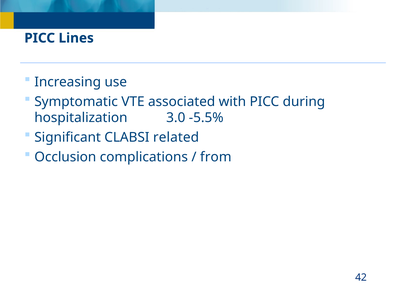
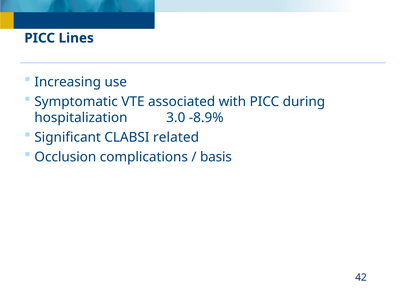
-5.5%: -5.5% -> -8.9% (206, 118)
from: from -> basis (216, 157)
